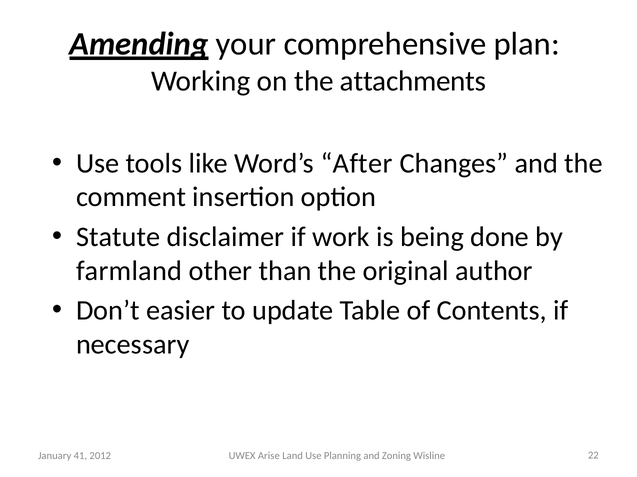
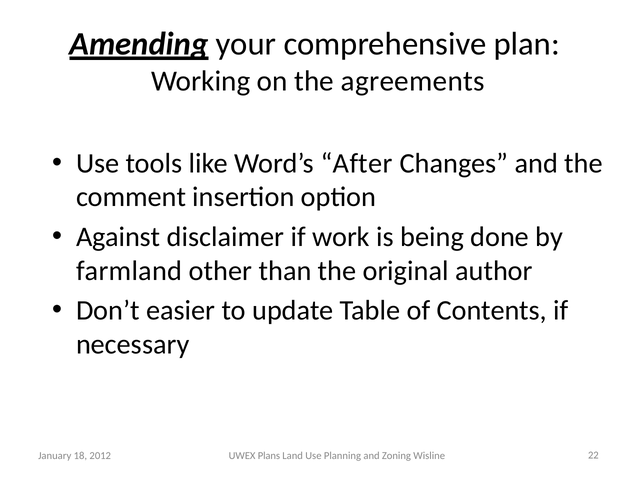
attachments: attachments -> agreements (413, 81)
Statute: Statute -> Against (118, 237)
41: 41 -> 18 (80, 456)
Arise: Arise -> Plans (269, 456)
